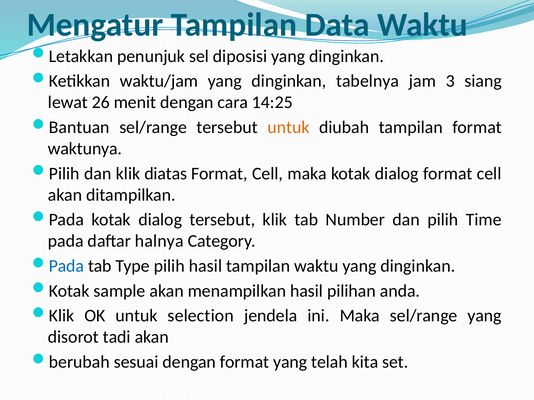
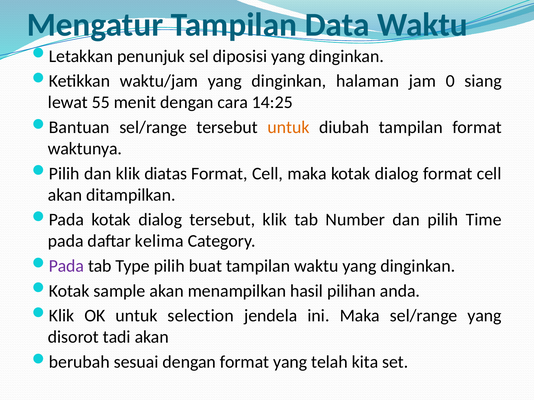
tabelnya: tabelnya -> halaman (368, 81)
3: 3 -> 0 (450, 81)
26: 26 -> 55 (101, 103)
halnya: halnya -> kelima (159, 241)
Pada colour: blue -> purple (66, 266)
pilih hasil: hasil -> buat (205, 266)
